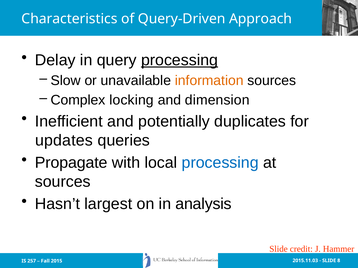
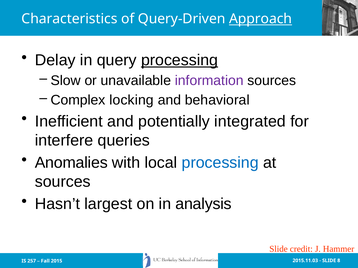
Approach underline: none -> present (261, 19)
information colour: orange -> purple (209, 81)
dimension: dimension -> behavioral (217, 100)
duplicates: duplicates -> integrated (250, 121)
updates: updates -> interfere (64, 141)
Propagate: Propagate -> Anomalies (71, 163)
